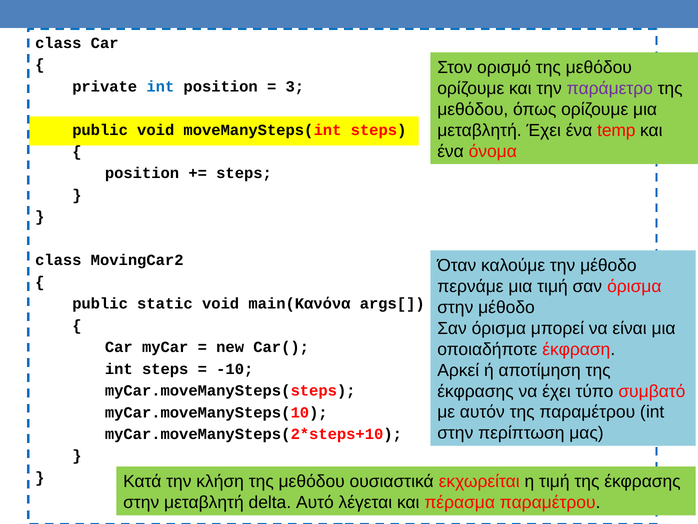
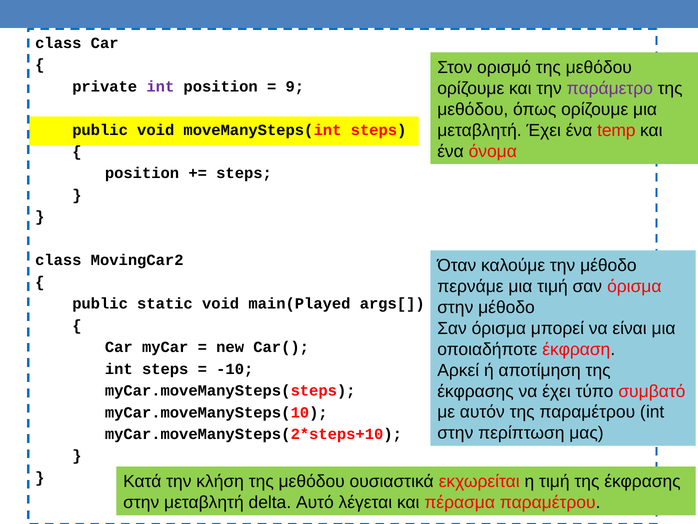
int colour: blue -> purple (160, 86)
3: 3 -> 9 (295, 86)
main(Κανόνα: main(Κανόνα -> main(Played (299, 303)
